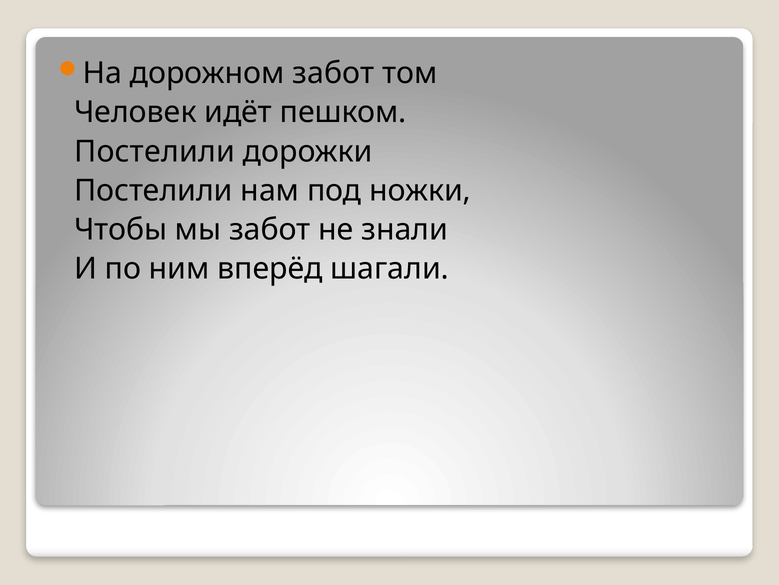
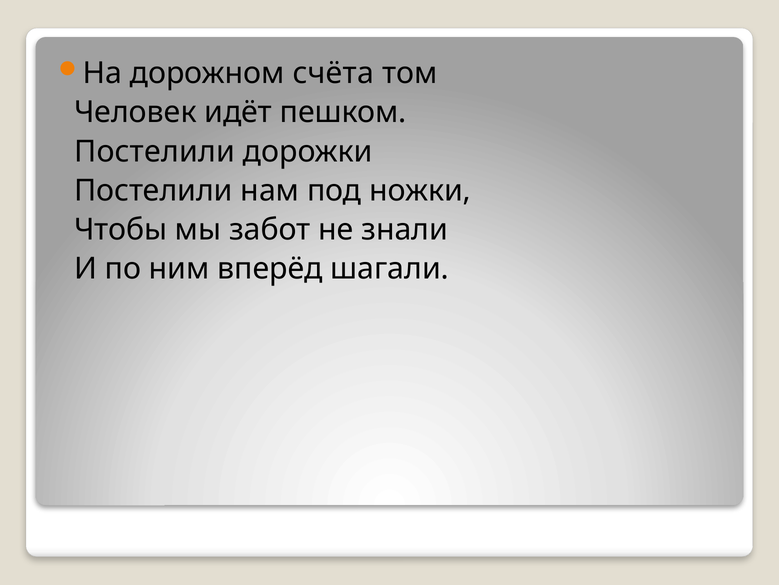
дорожном забот: забот -> счёта (333, 73)
